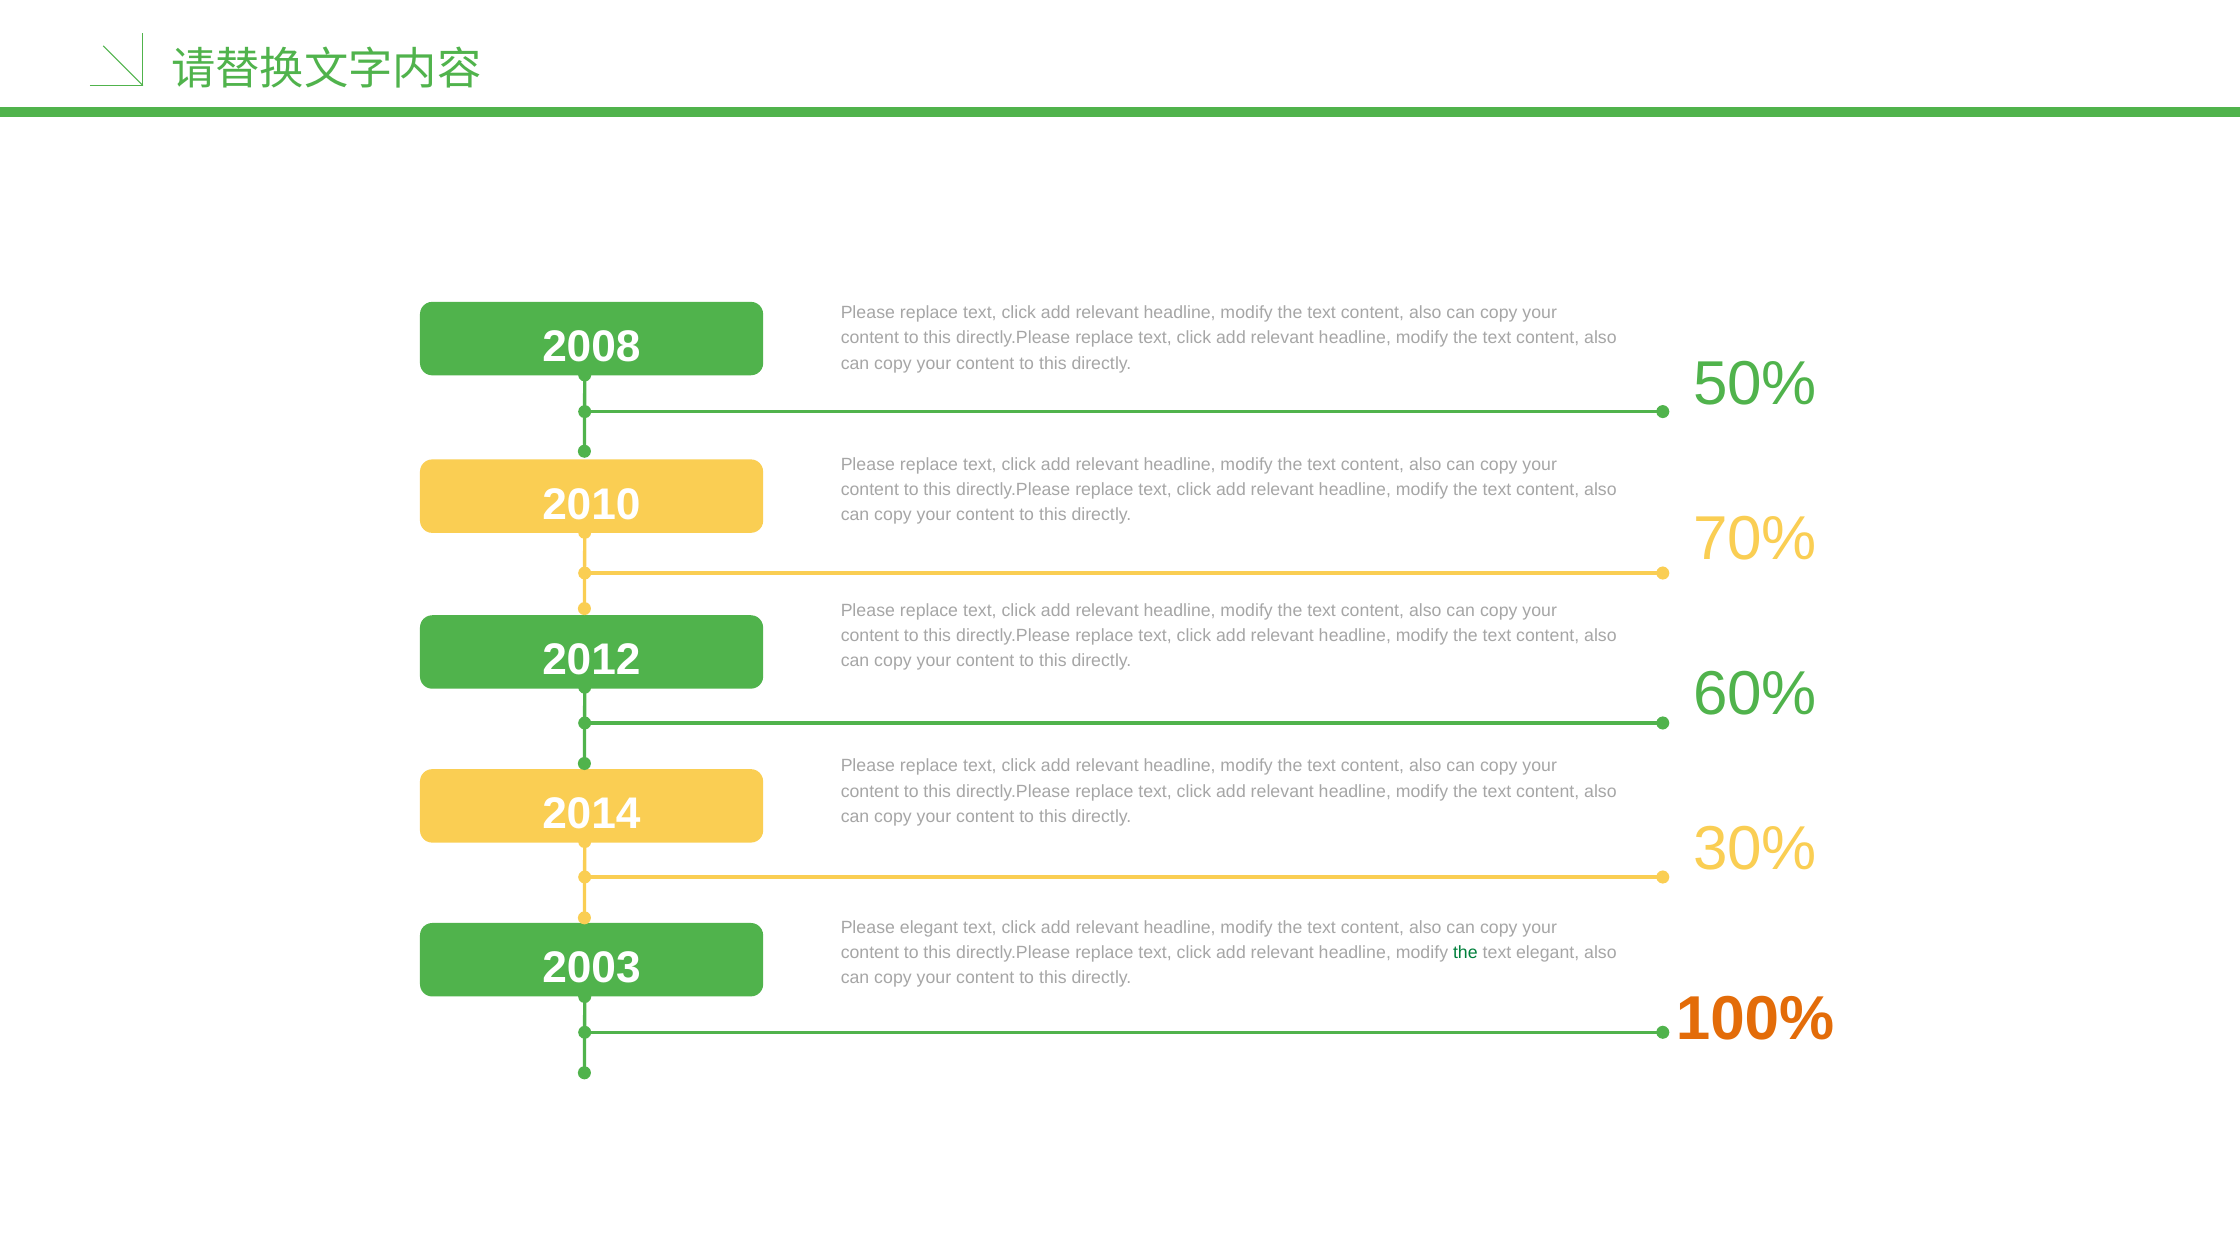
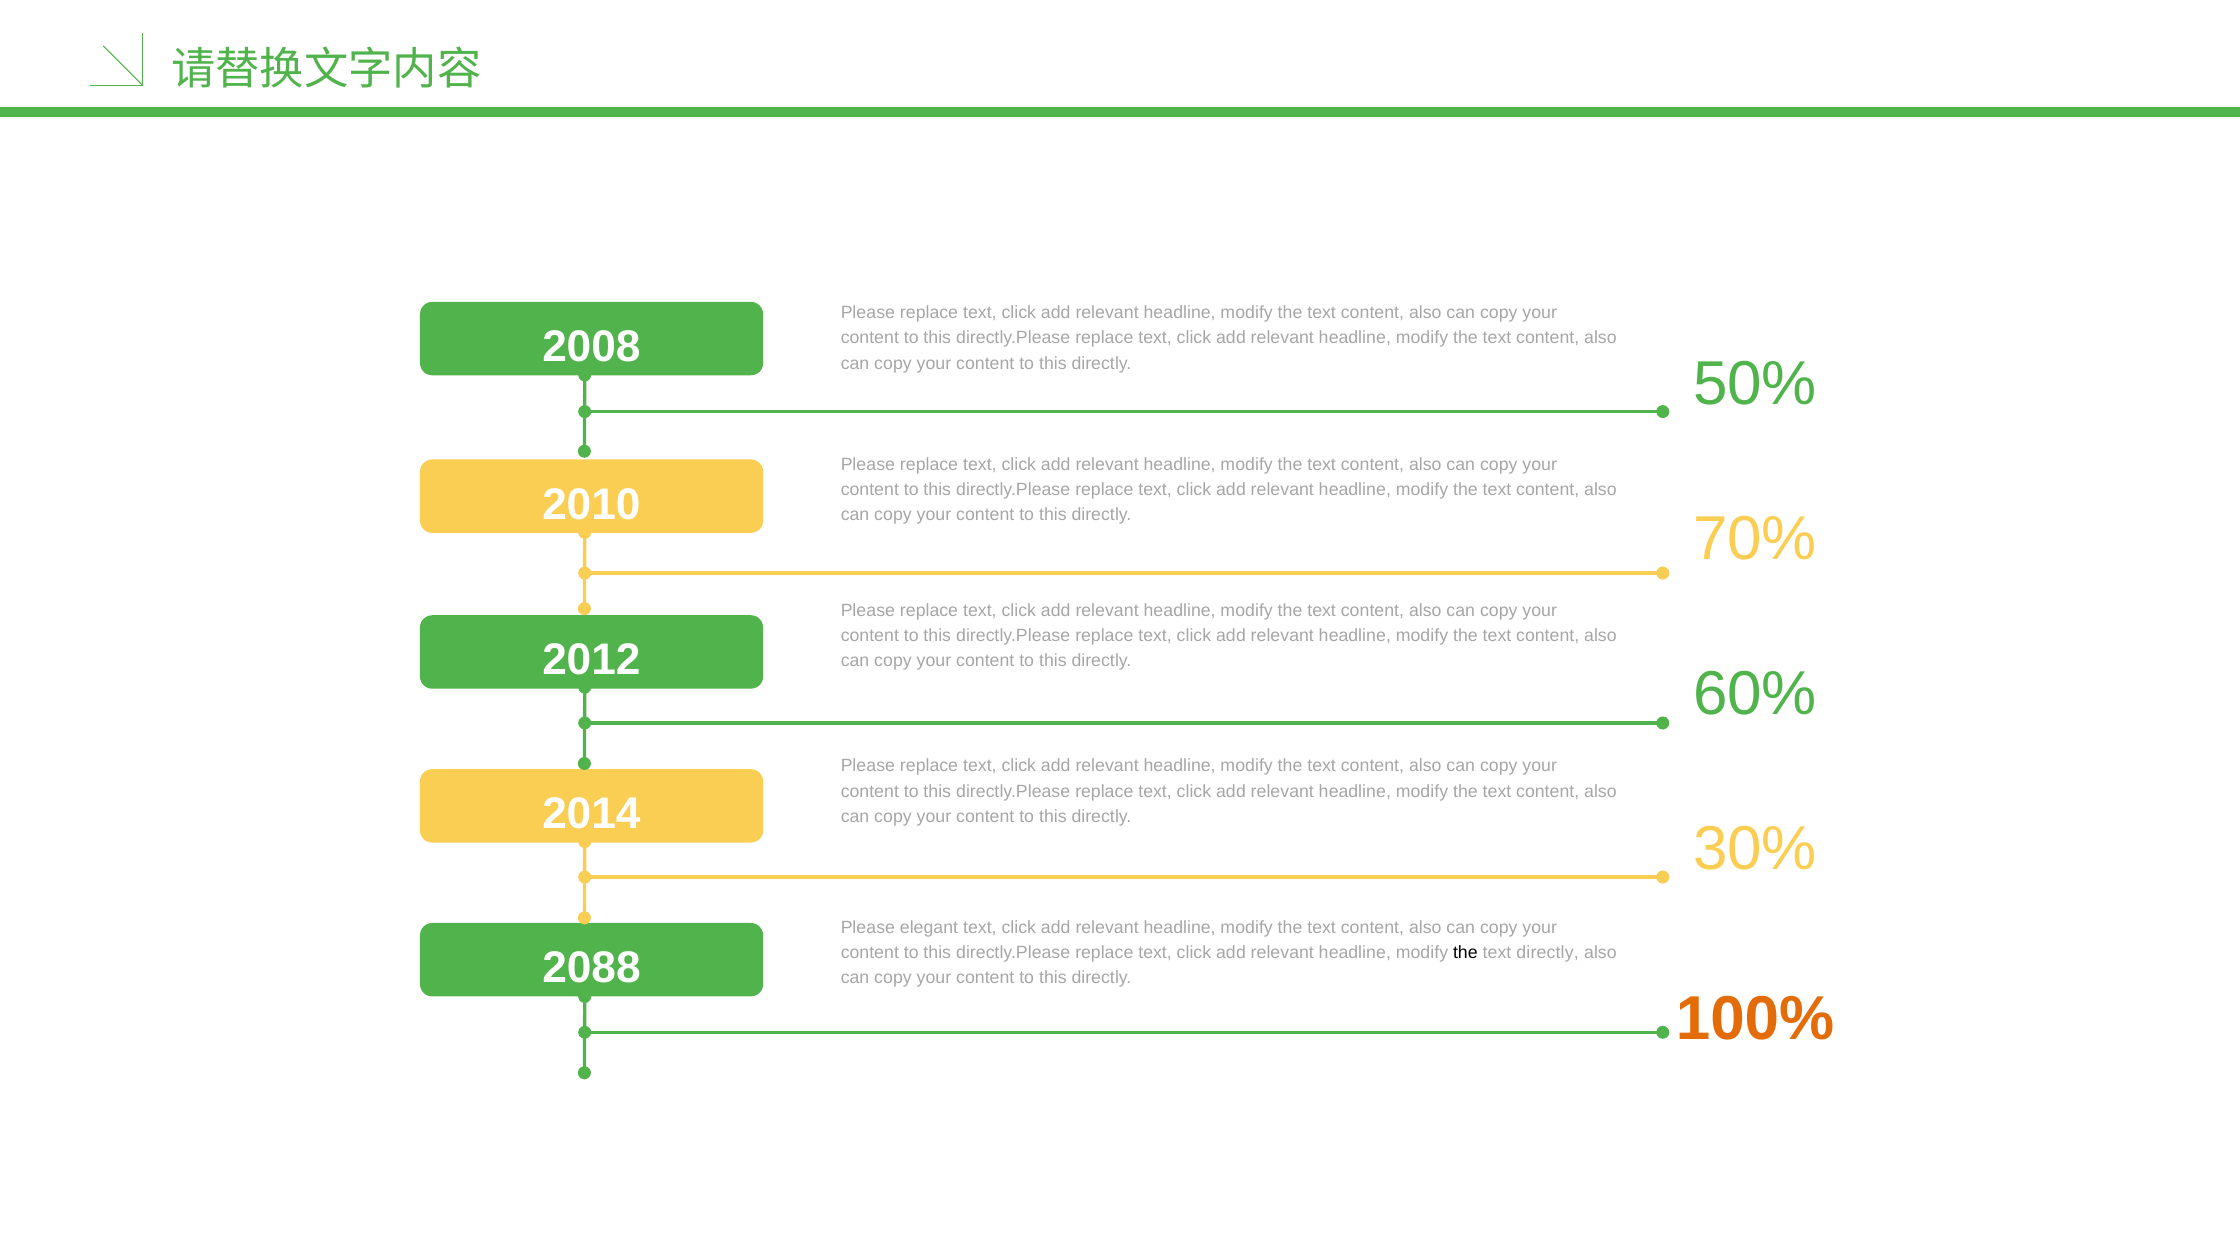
the colour: green -> black (1465, 953)
text elegant: elegant -> directly (1548, 953)
2003: 2003 -> 2088 (591, 968)
